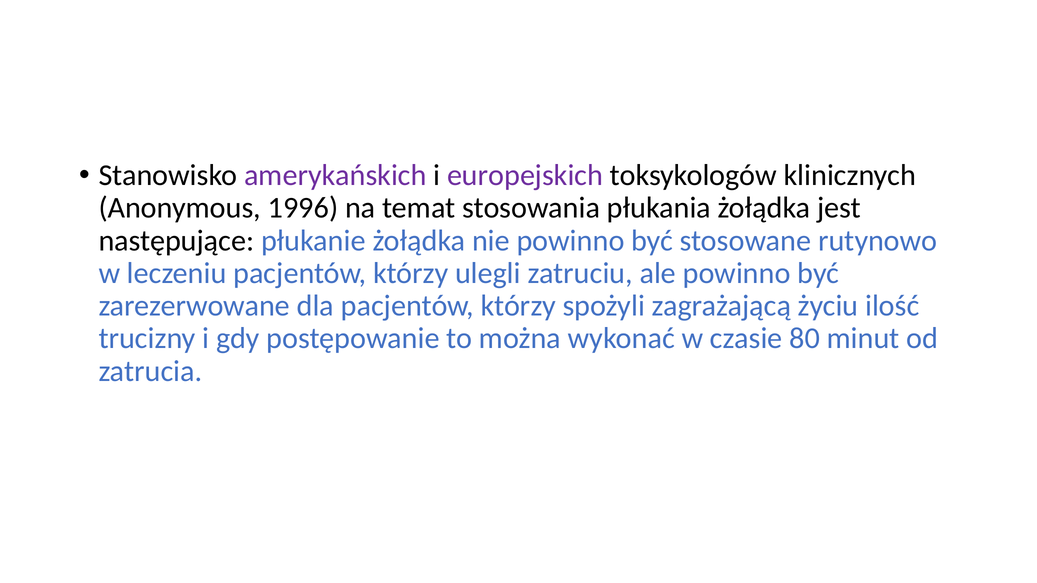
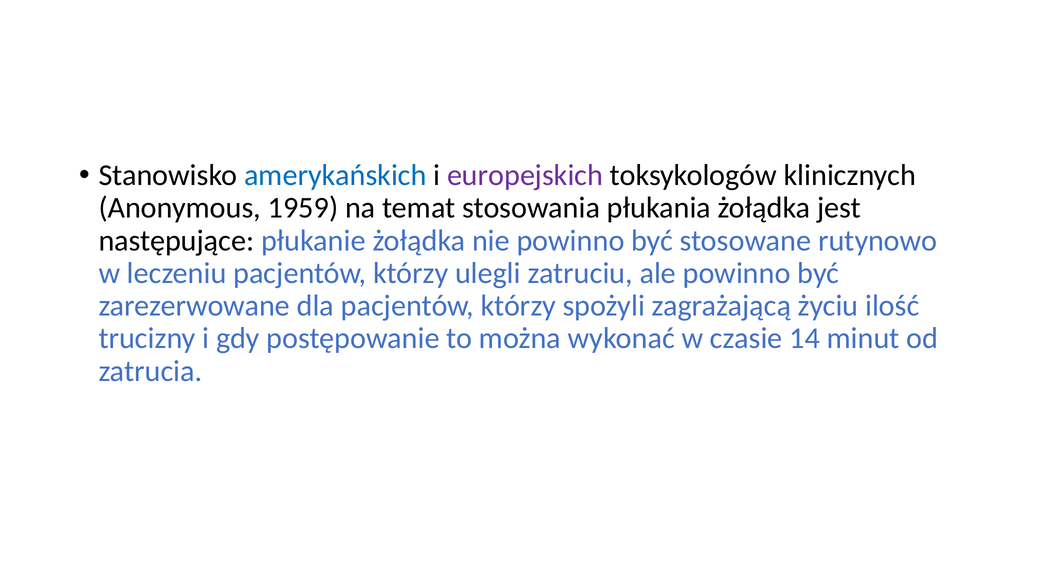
amerykańskich colour: purple -> blue (335, 175)
1996: 1996 -> 1959 (303, 208)
80: 80 -> 14 (805, 339)
